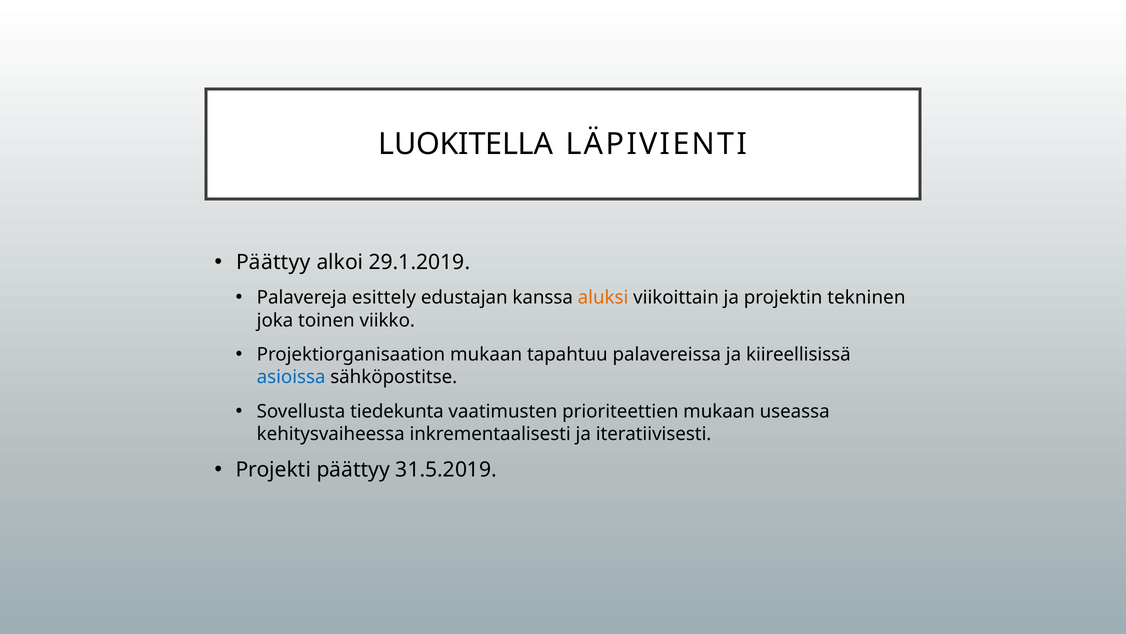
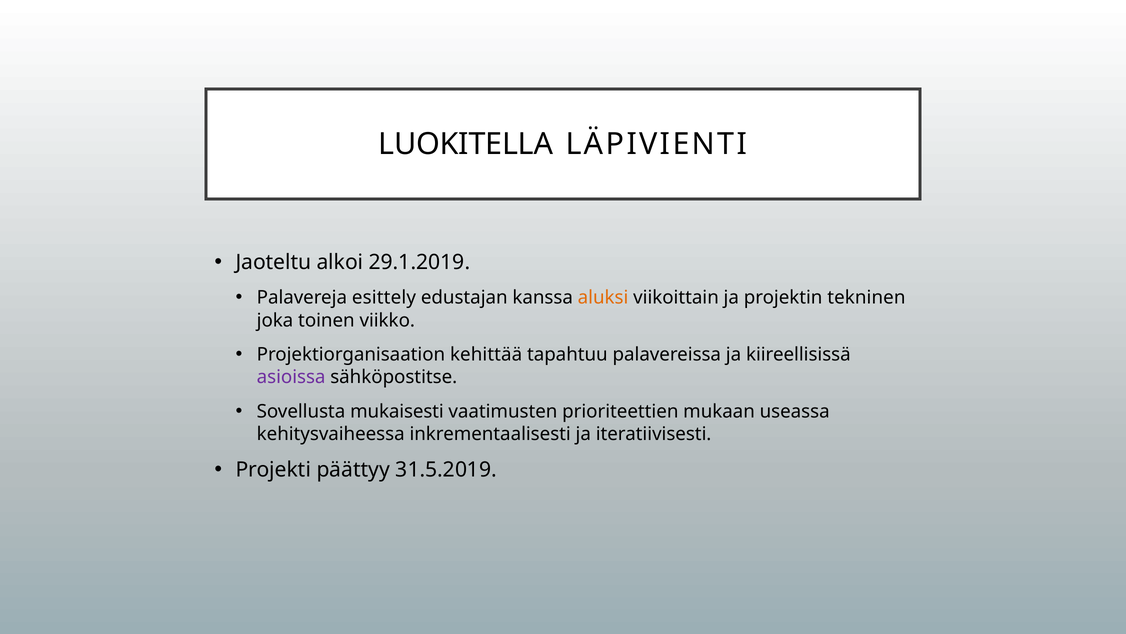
Päättyy: Päättyy -> Jaoteltu (273, 262)
Projektiorganisaation mukaan: mukaan -> kehittää (486, 354)
asioissa colour: blue -> purple (291, 377)
tiedekunta: tiedekunta -> mukaisesti (397, 411)
